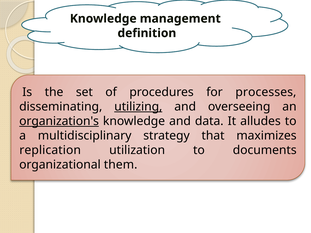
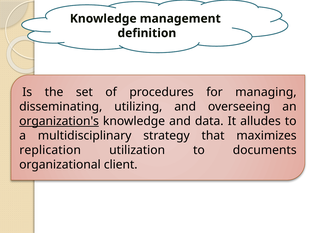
processes: processes -> managing (266, 92)
utilizing underline: present -> none (138, 107)
them: them -> client (121, 165)
